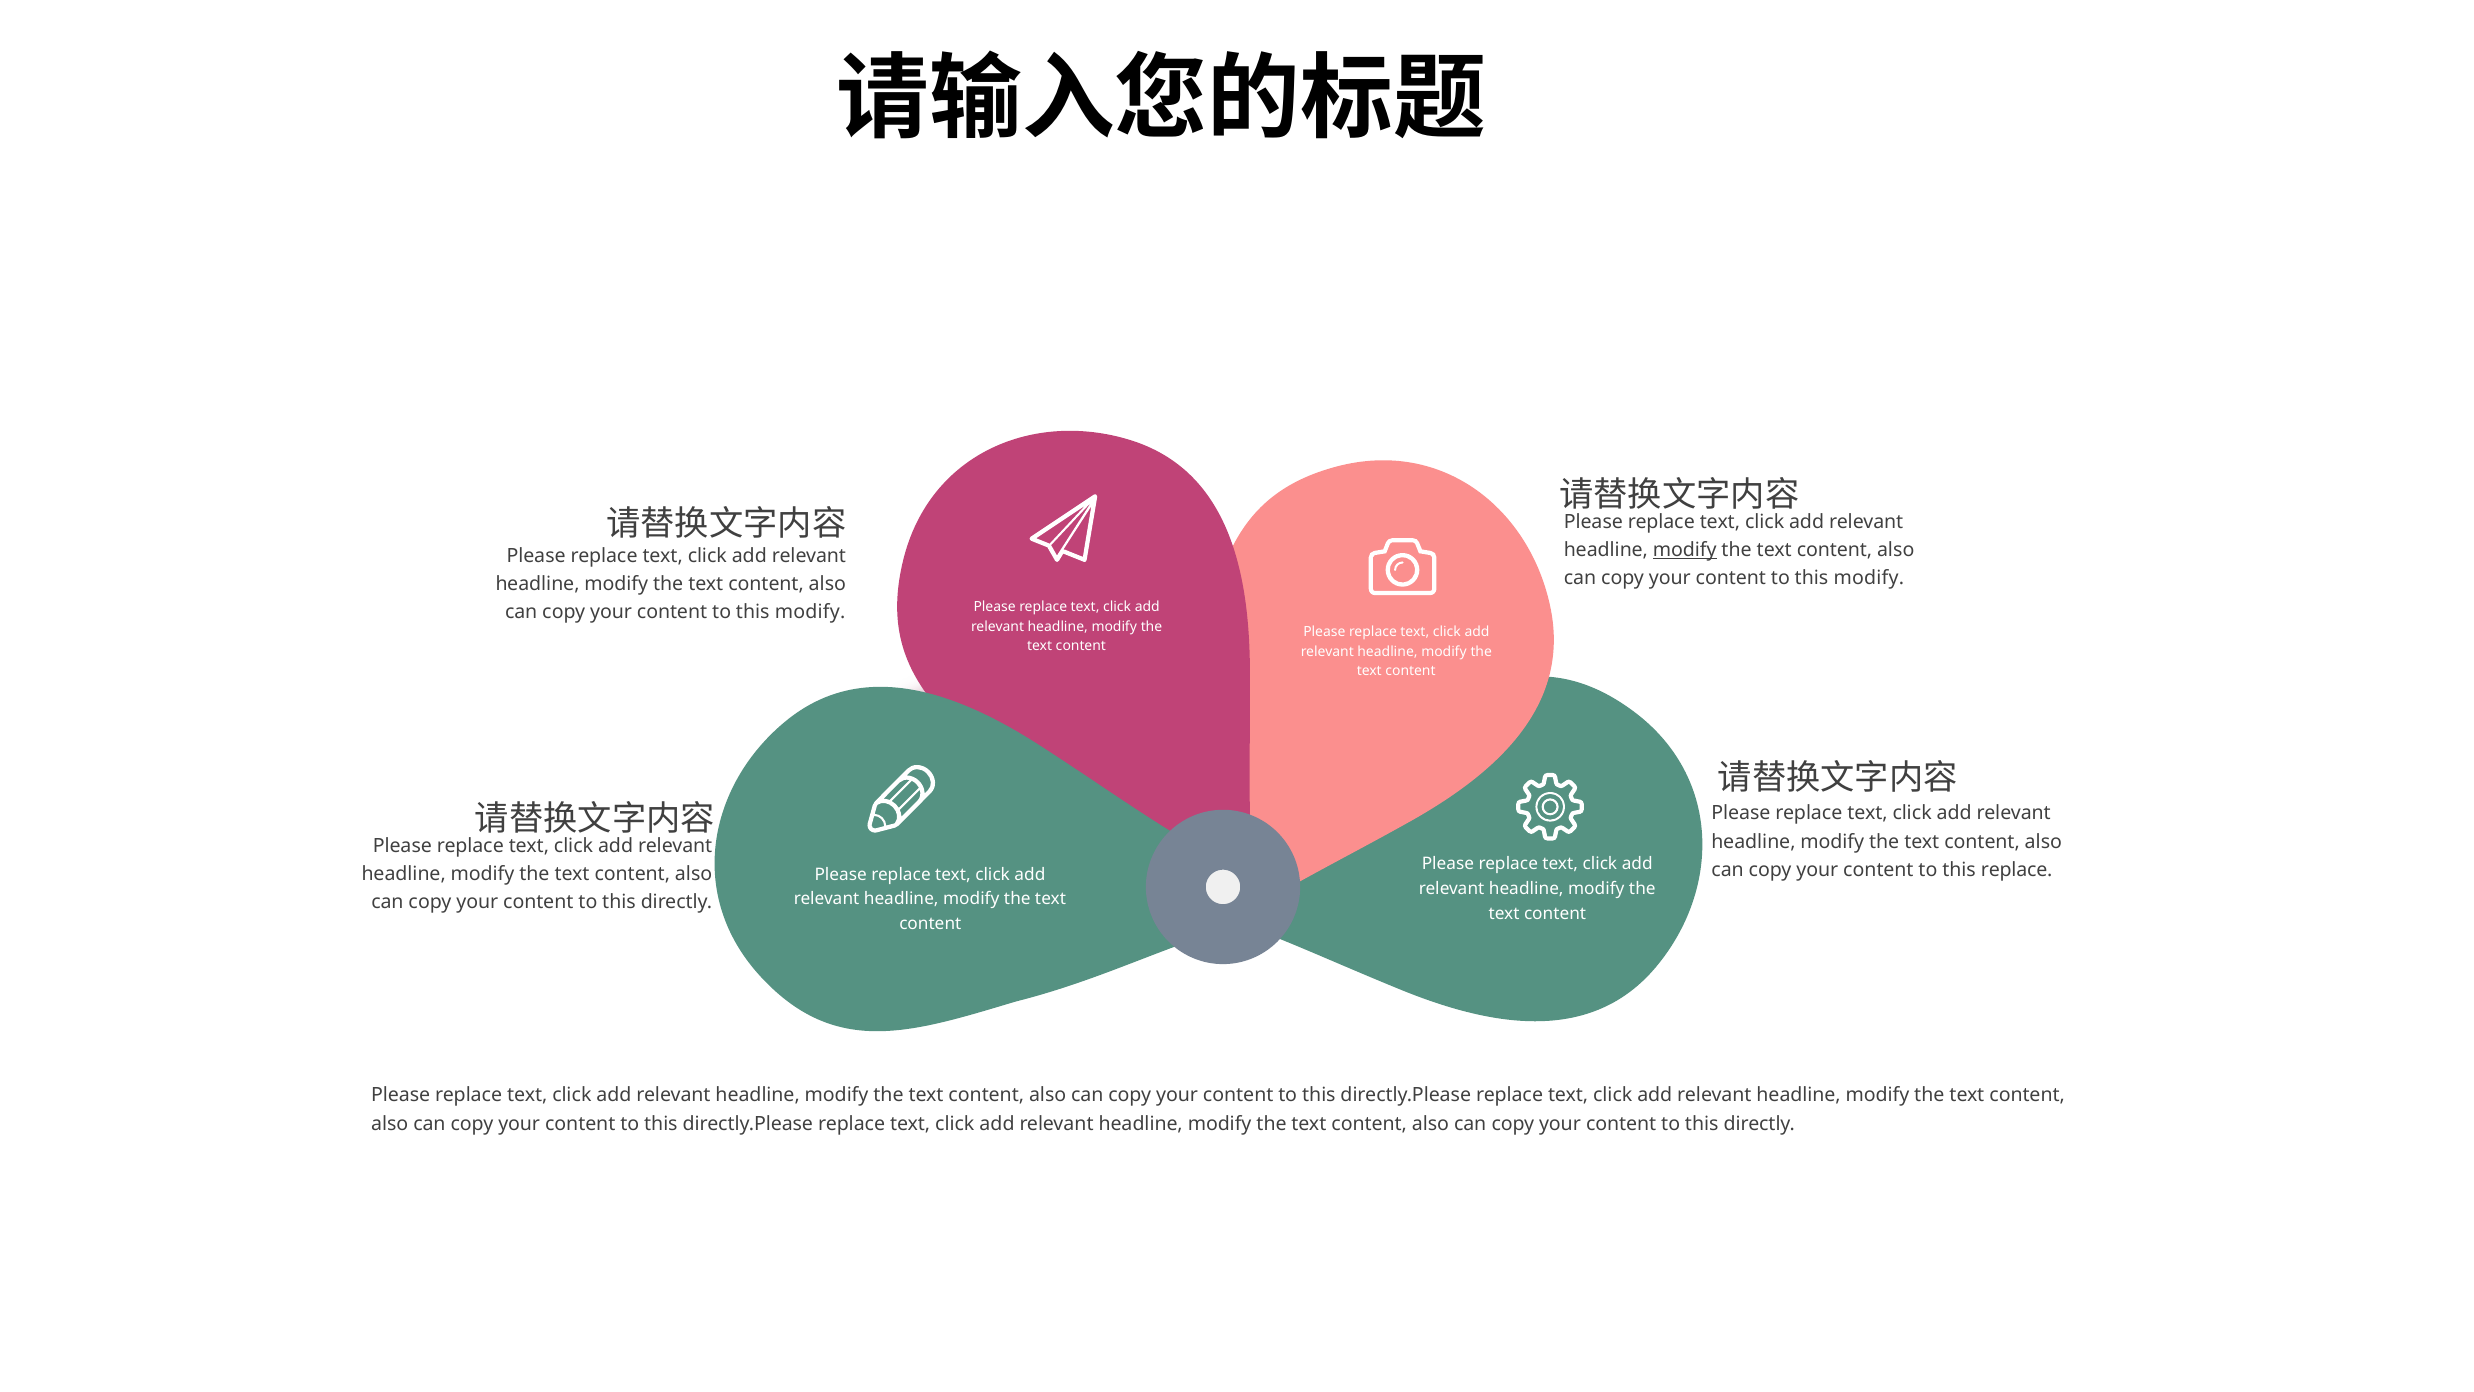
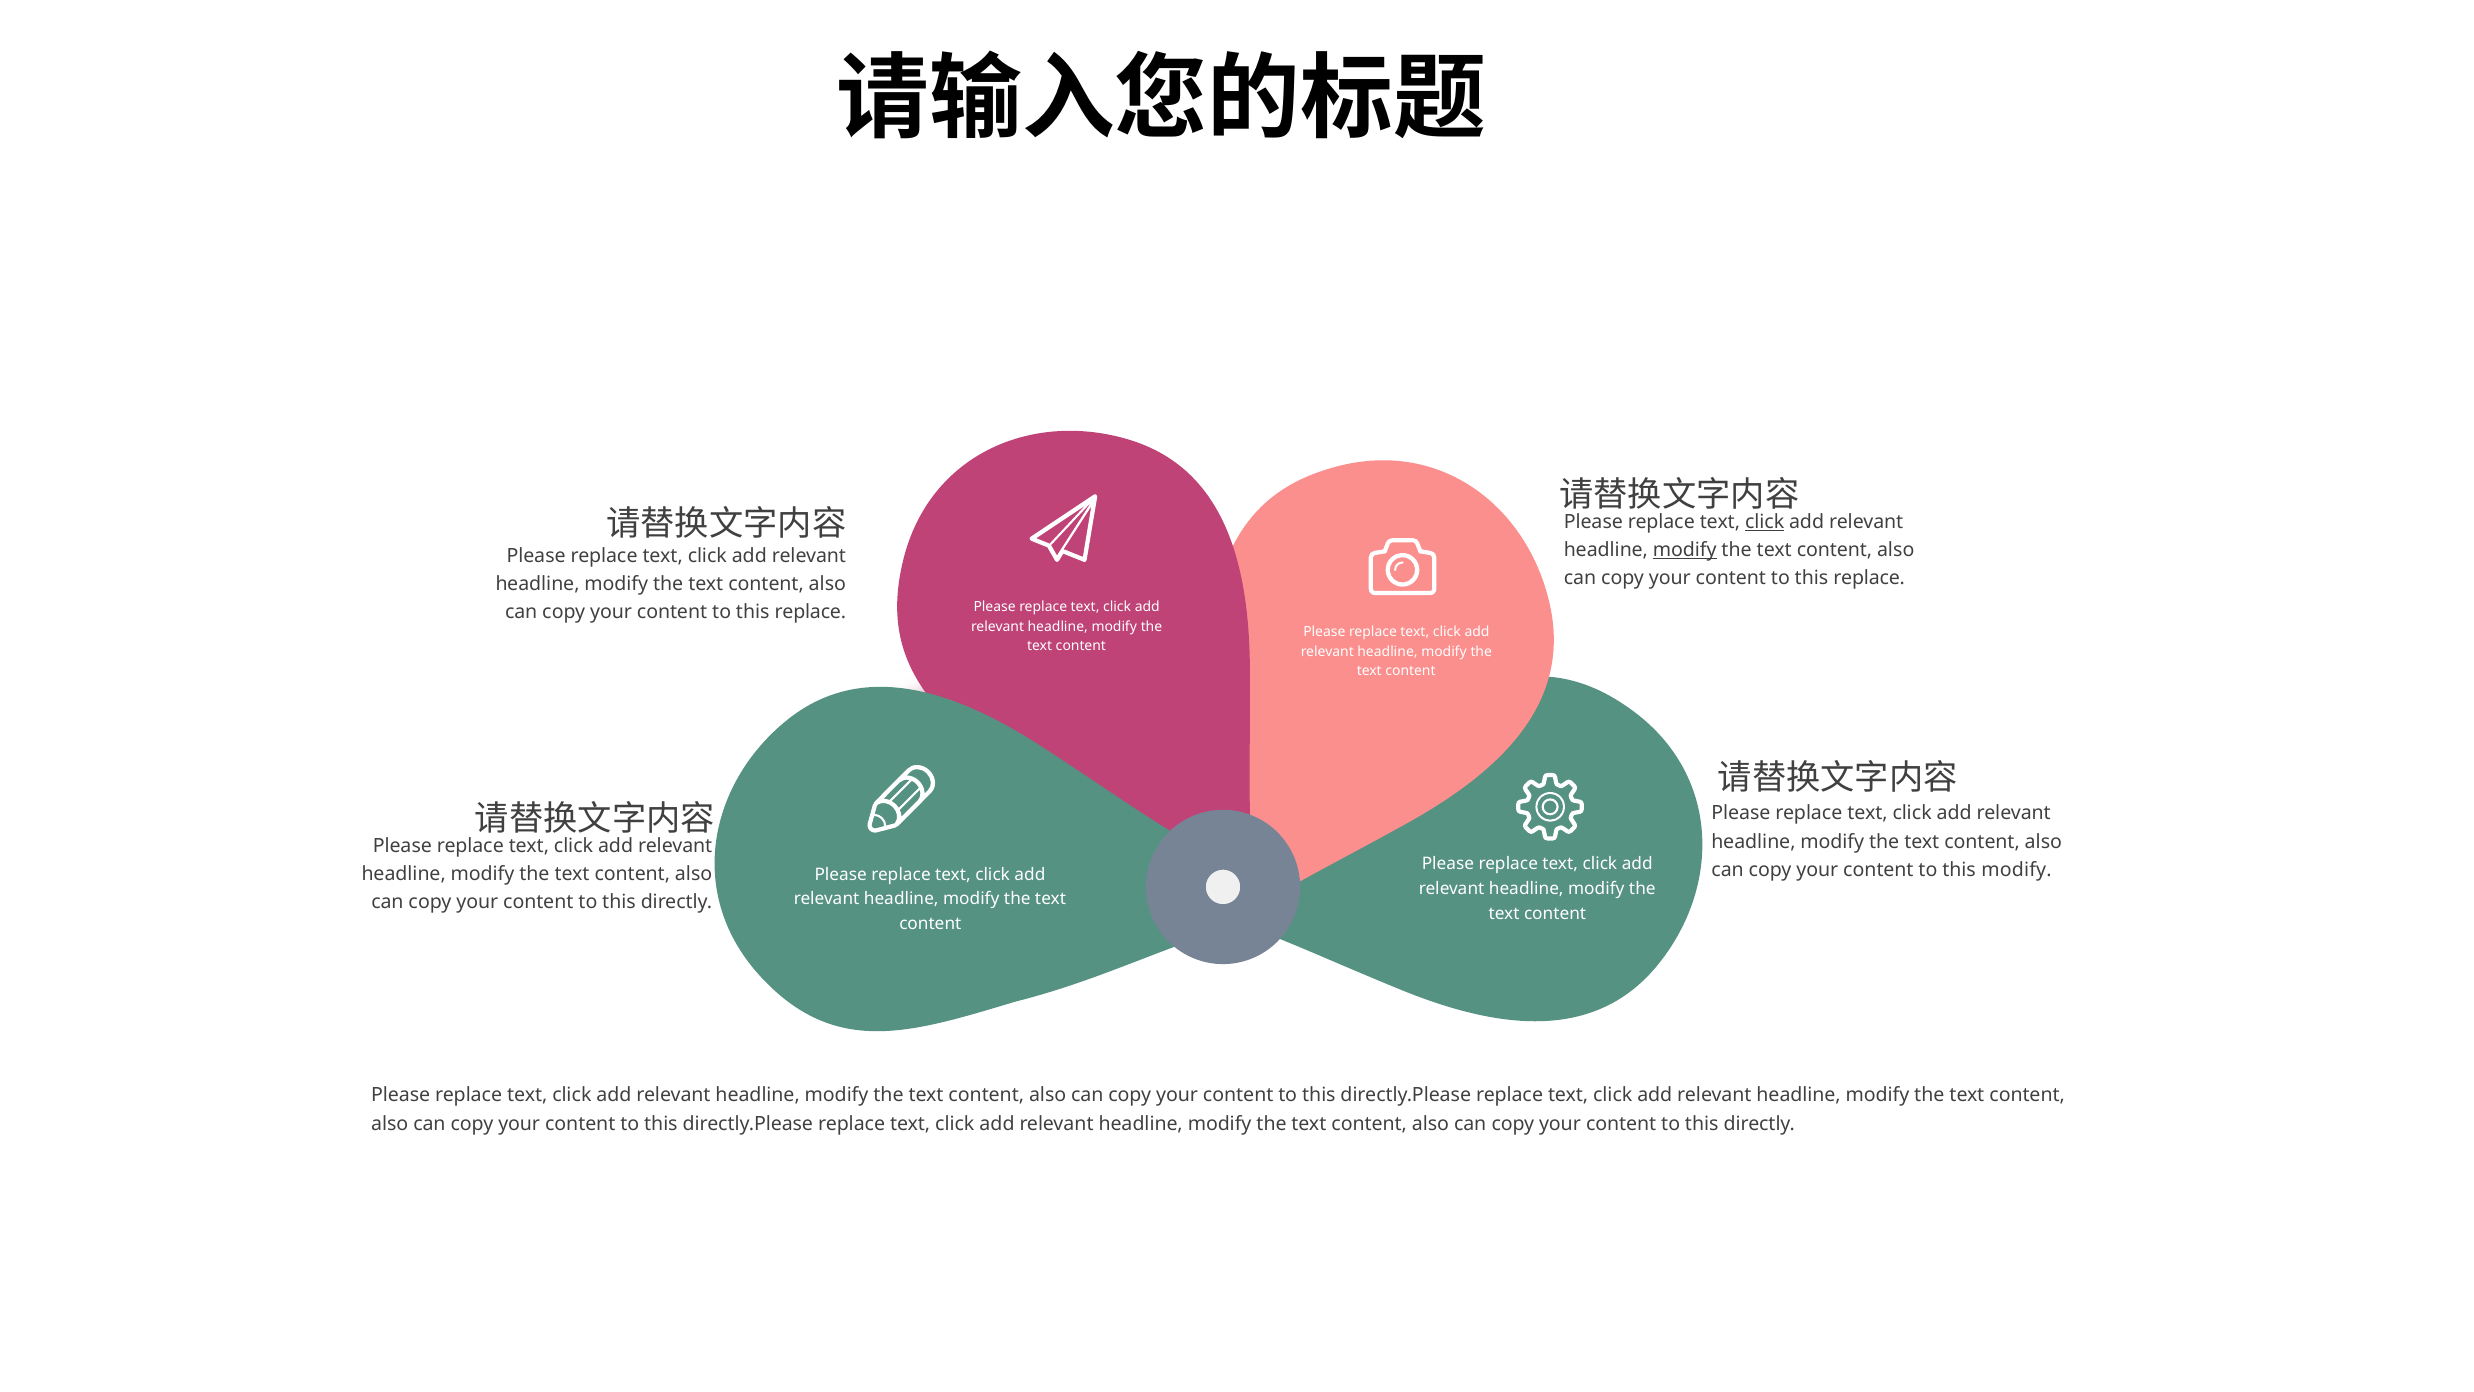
click underline: none -> present (1765, 522)
modify: modify -> replace (1869, 578)
modify: modify -> replace (810, 612)
this replace: replace -> modify (2016, 870)
